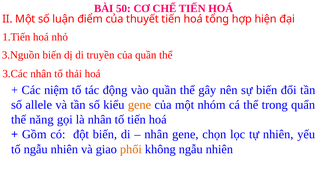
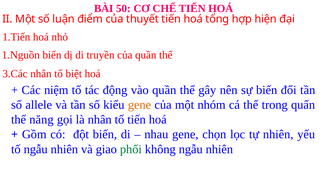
3.Nguồn: 3.Nguồn -> 1.Nguồn (21, 55)
thải: thải -> biệt (74, 73)
nhân: nhân -> nhau (156, 134)
phối colour: orange -> green (131, 149)
